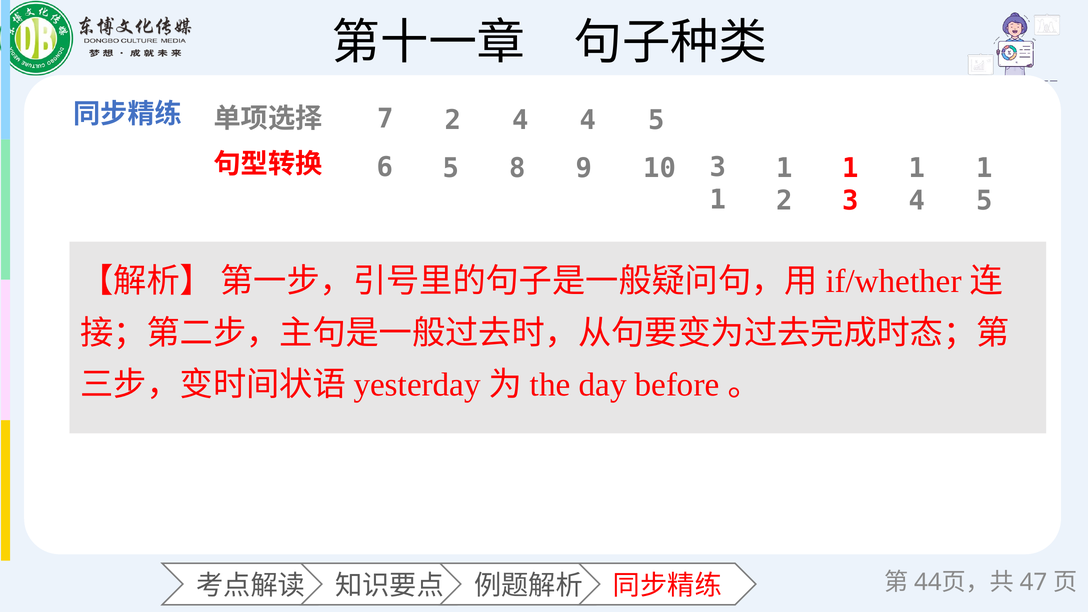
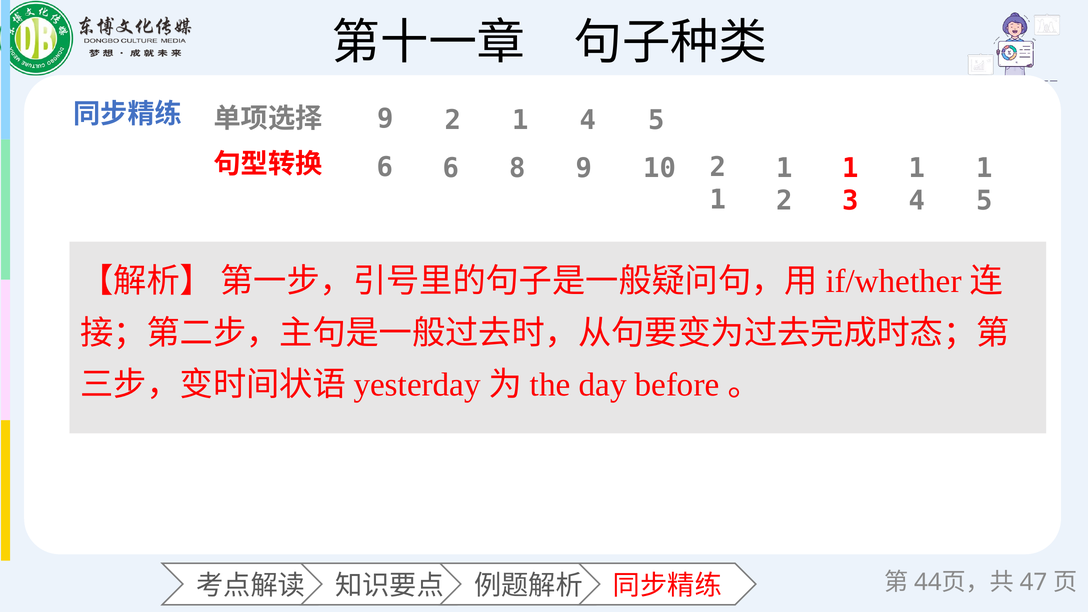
7: 7 -> 9 (385, 119)
4: 4 -> 1 (521, 120)
6 5: 5 -> 6 (451, 168)
10 3: 3 -> 2 (718, 167)
